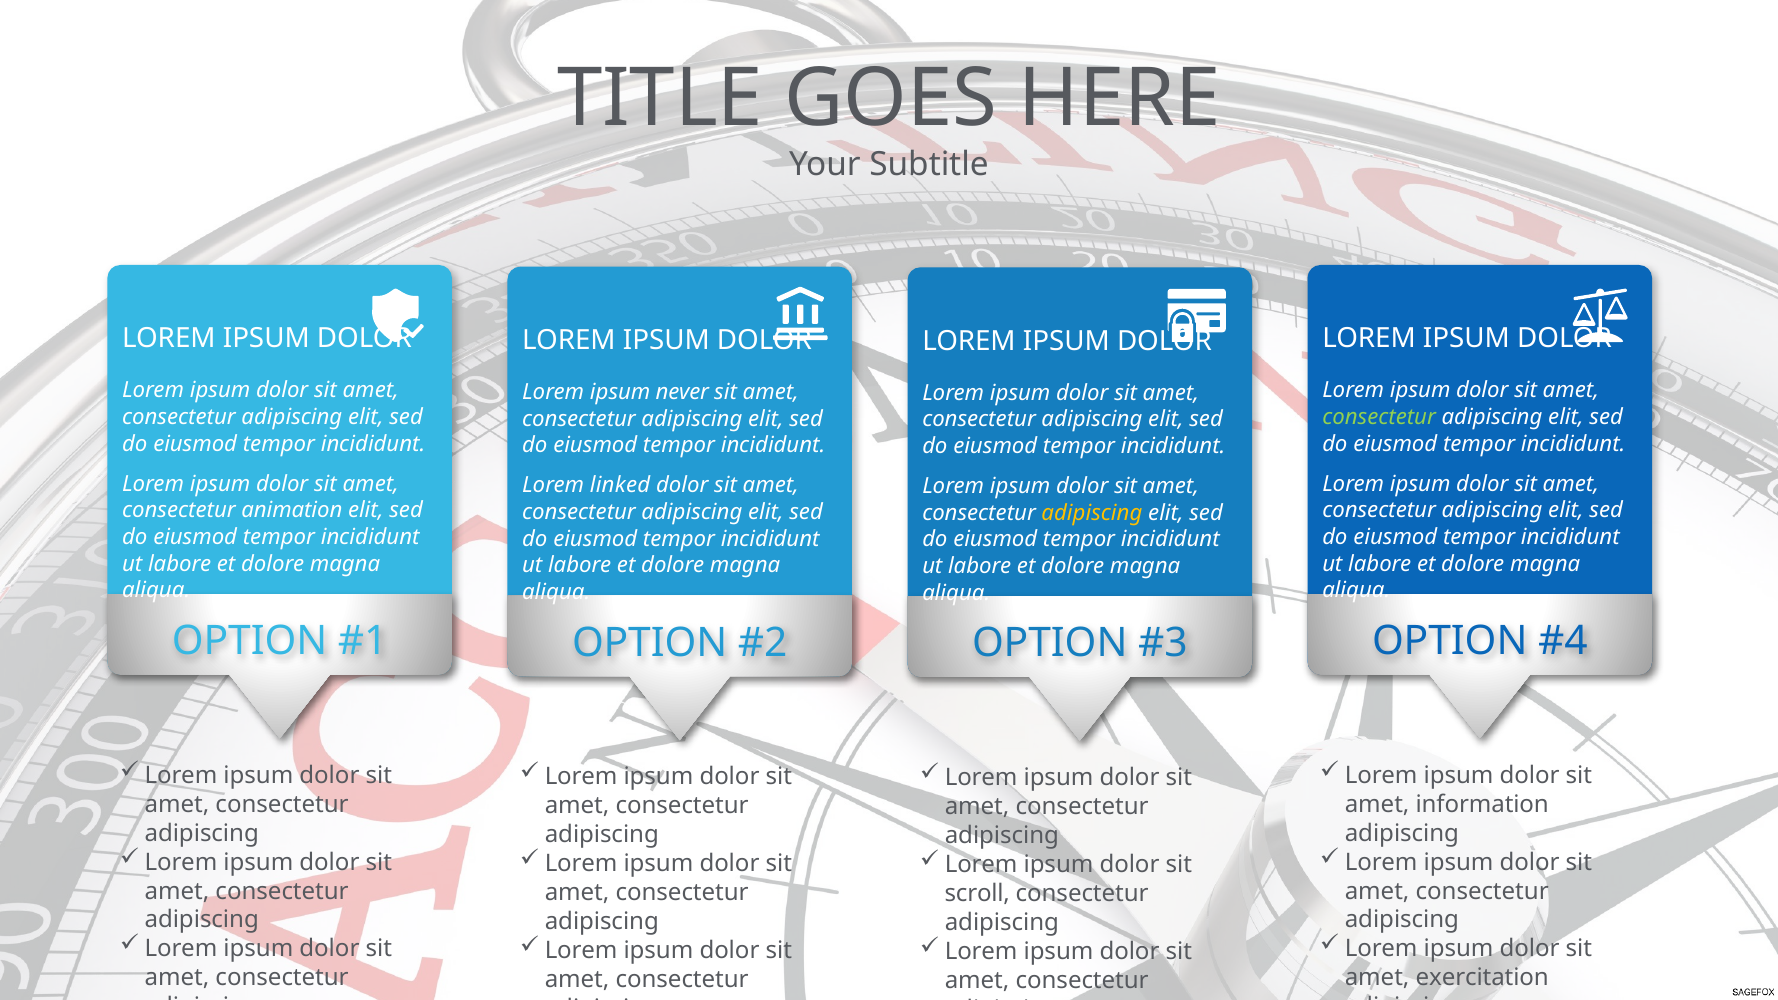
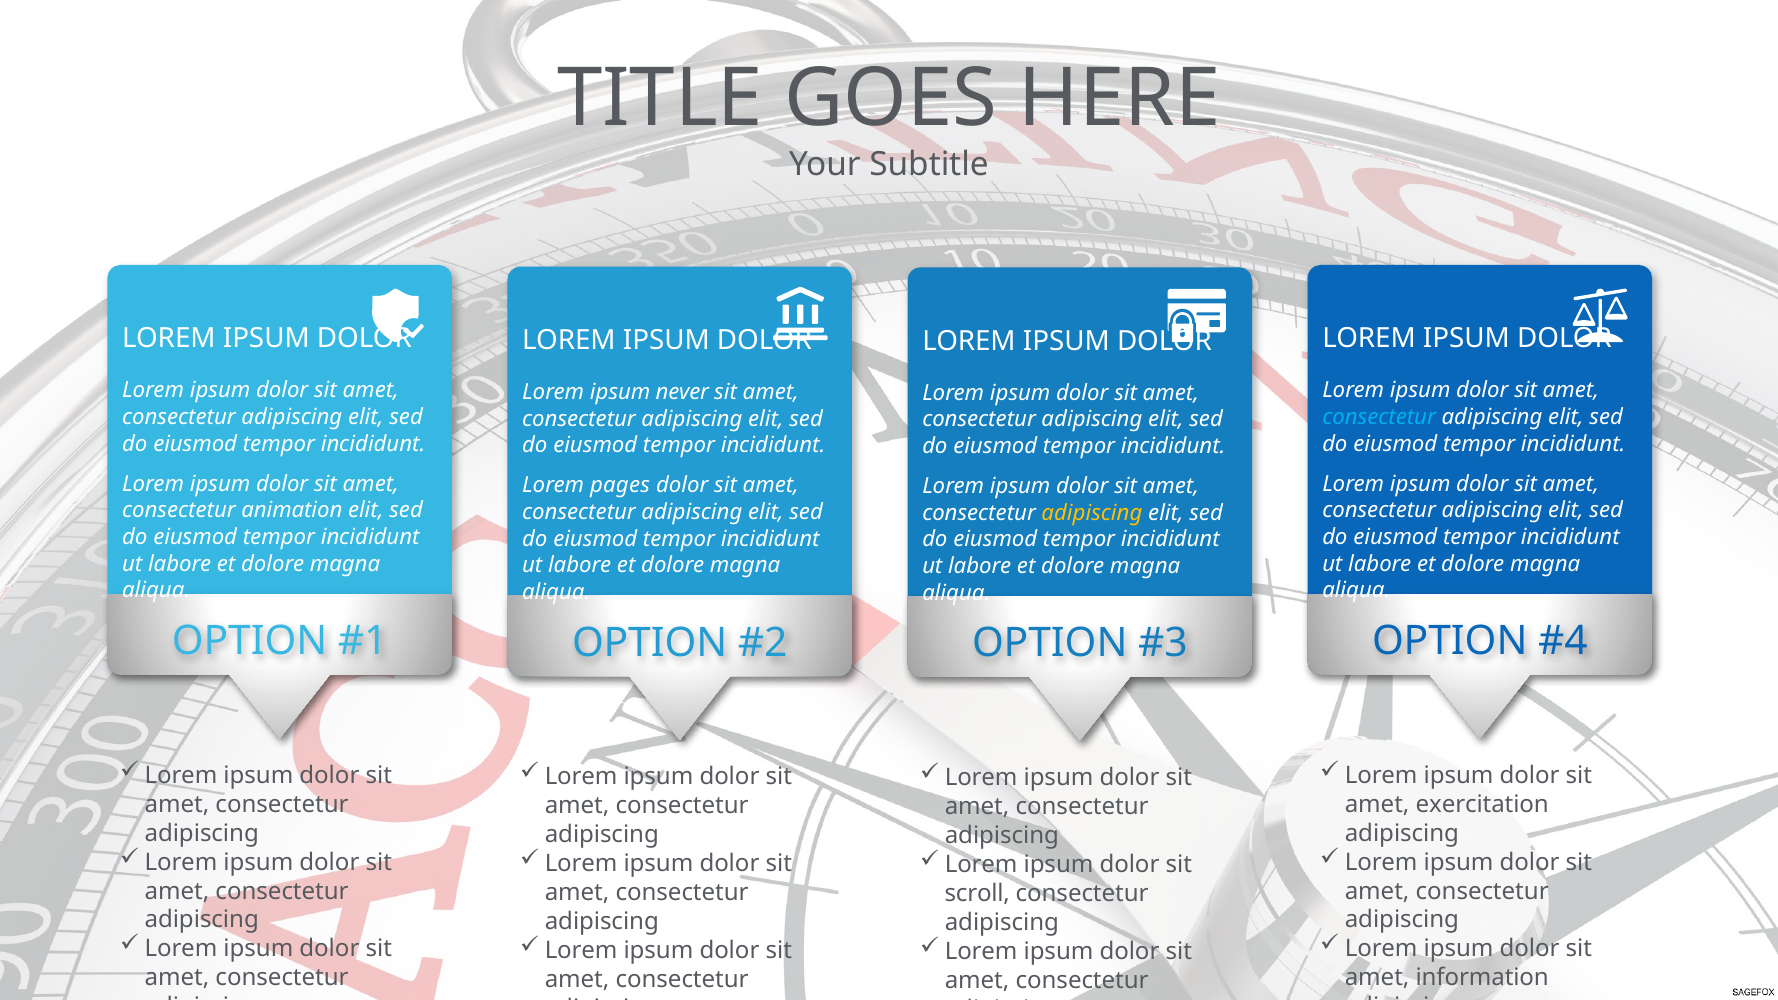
consectetur colour: light green -> light blue (1379, 417)
linked: linked -> pages (620, 486)
information: information -> exercitation (1482, 804)
exercitation: exercitation -> information (1482, 978)
